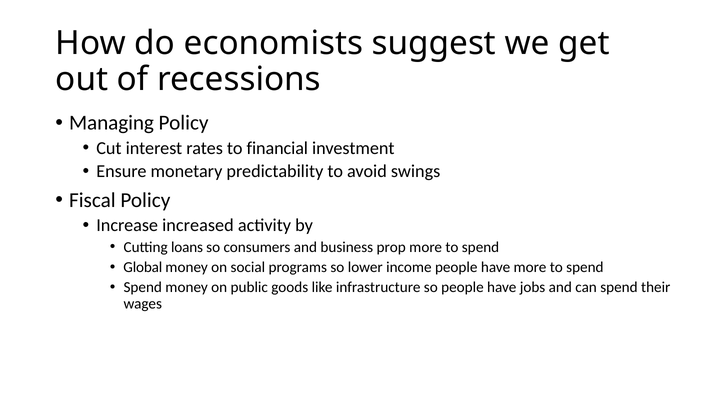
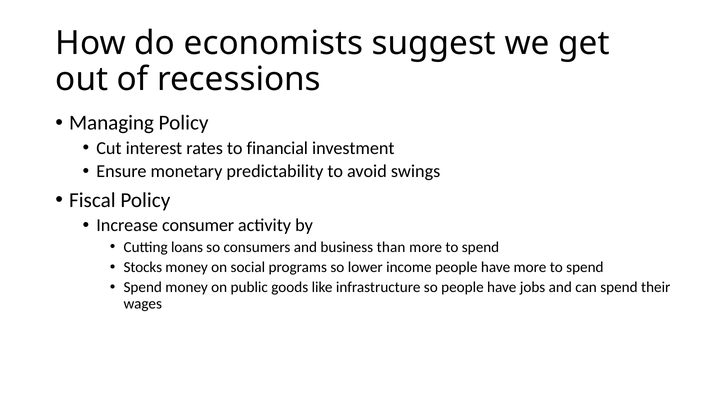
increased: increased -> consumer (198, 225)
prop: prop -> than (391, 247)
Global: Global -> Stocks (143, 267)
